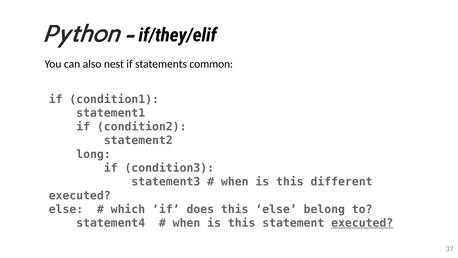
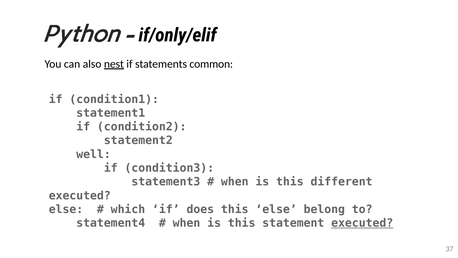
if/they/elif: if/they/elif -> if/only/elif (178, 35)
nest underline: none -> present (114, 64)
long: long -> well (94, 154)
